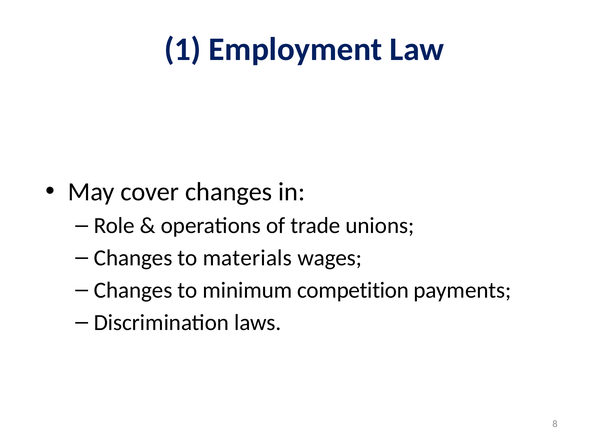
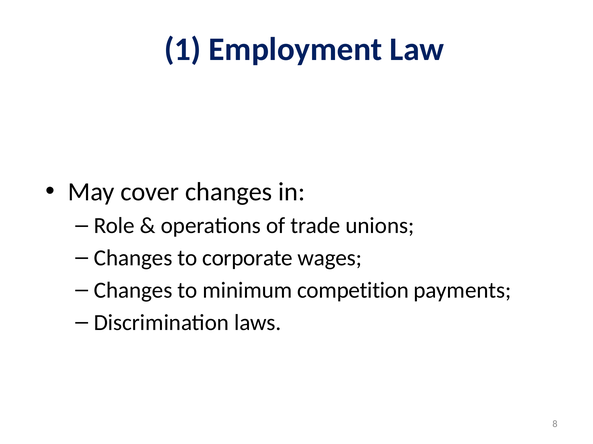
materials: materials -> corporate (247, 258)
